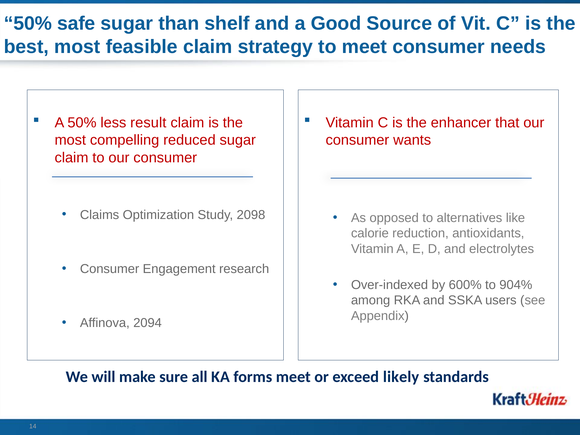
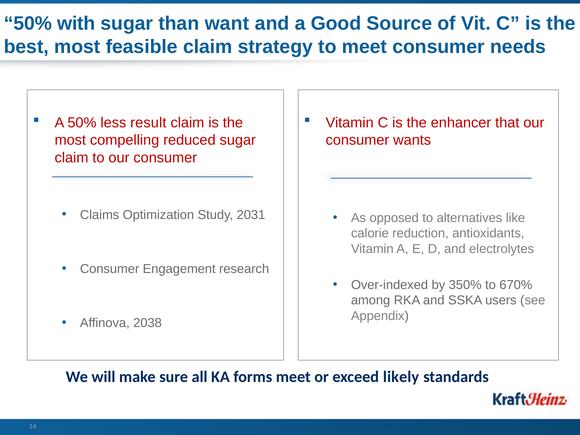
safe: safe -> with (76, 23)
shelf: shelf -> want (227, 23)
2098: 2098 -> 2031 (251, 215)
600%: 600% -> 350% (465, 285)
904%: 904% -> 670% (516, 285)
2094: 2094 -> 2038 (148, 323)
